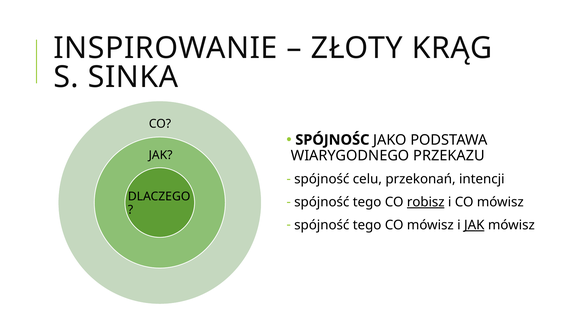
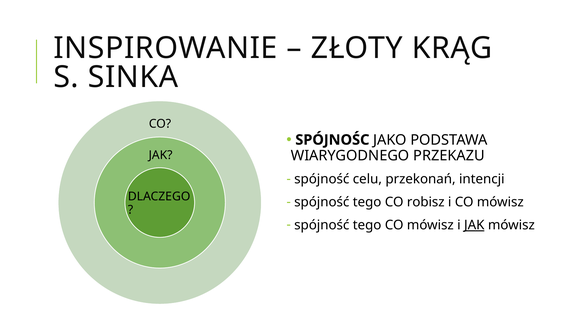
robisz underline: present -> none (426, 202)
